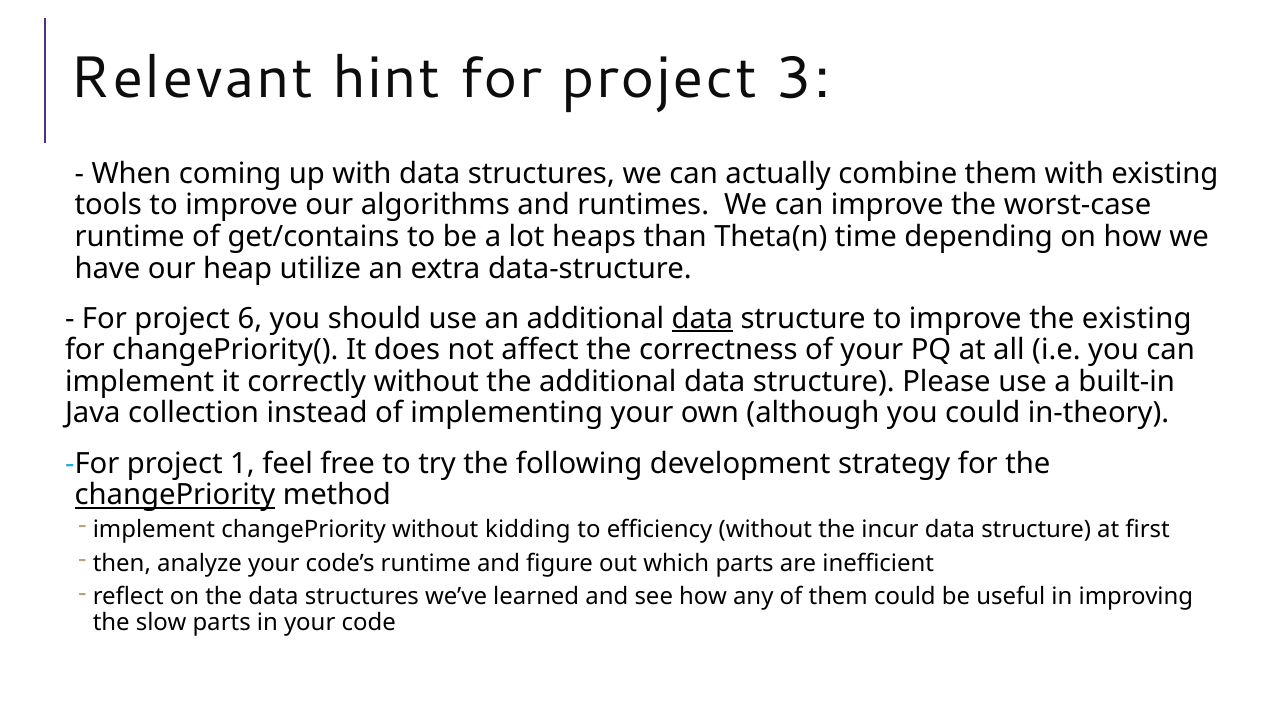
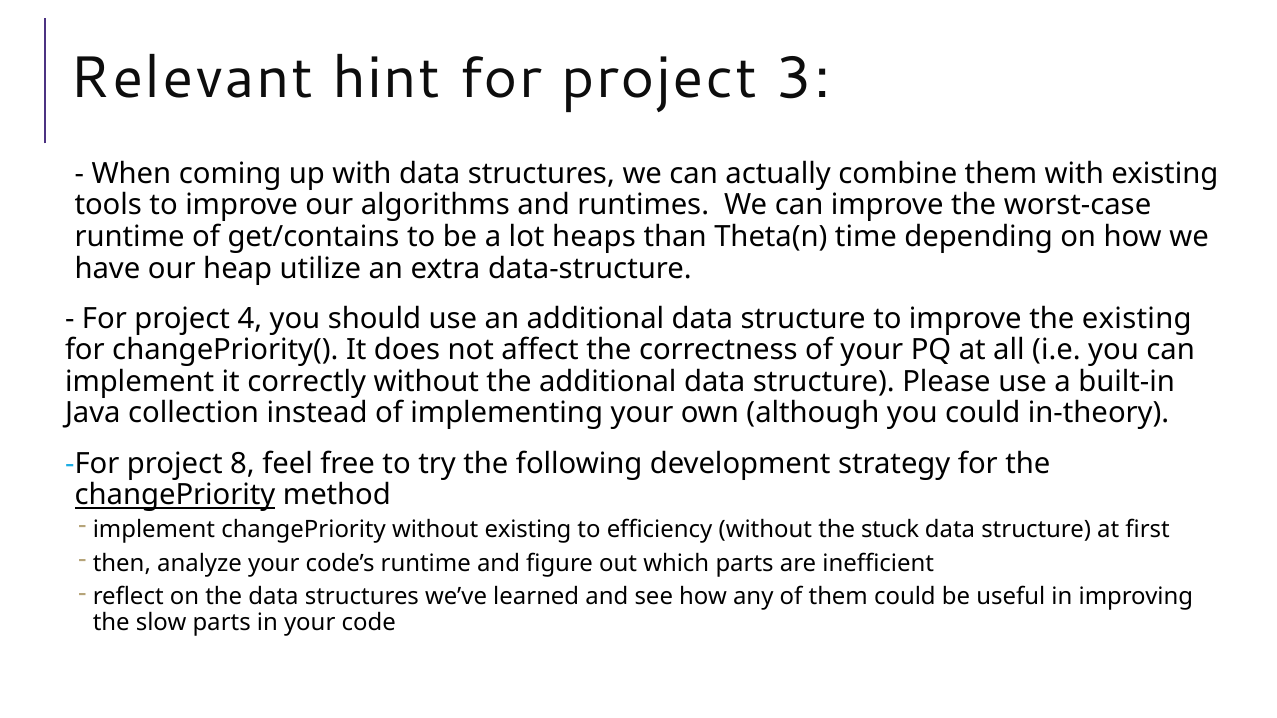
6: 6 -> 4 (250, 319)
data underline: present -> none (702, 319)
1: 1 -> 8 (242, 464)
without kidding: kidding -> existing (528, 529)
incur: incur -> stuck (890, 529)
